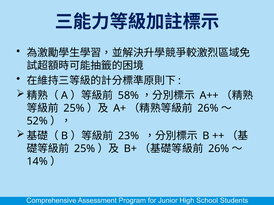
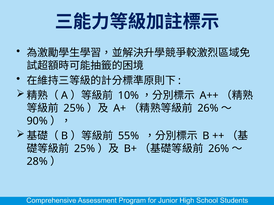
58%: 58% -> 10% (128, 96)
52%: 52% -> 90% (37, 121)
23%: 23% -> 55% (129, 136)
14%: 14% -> 28% (37, 162)
